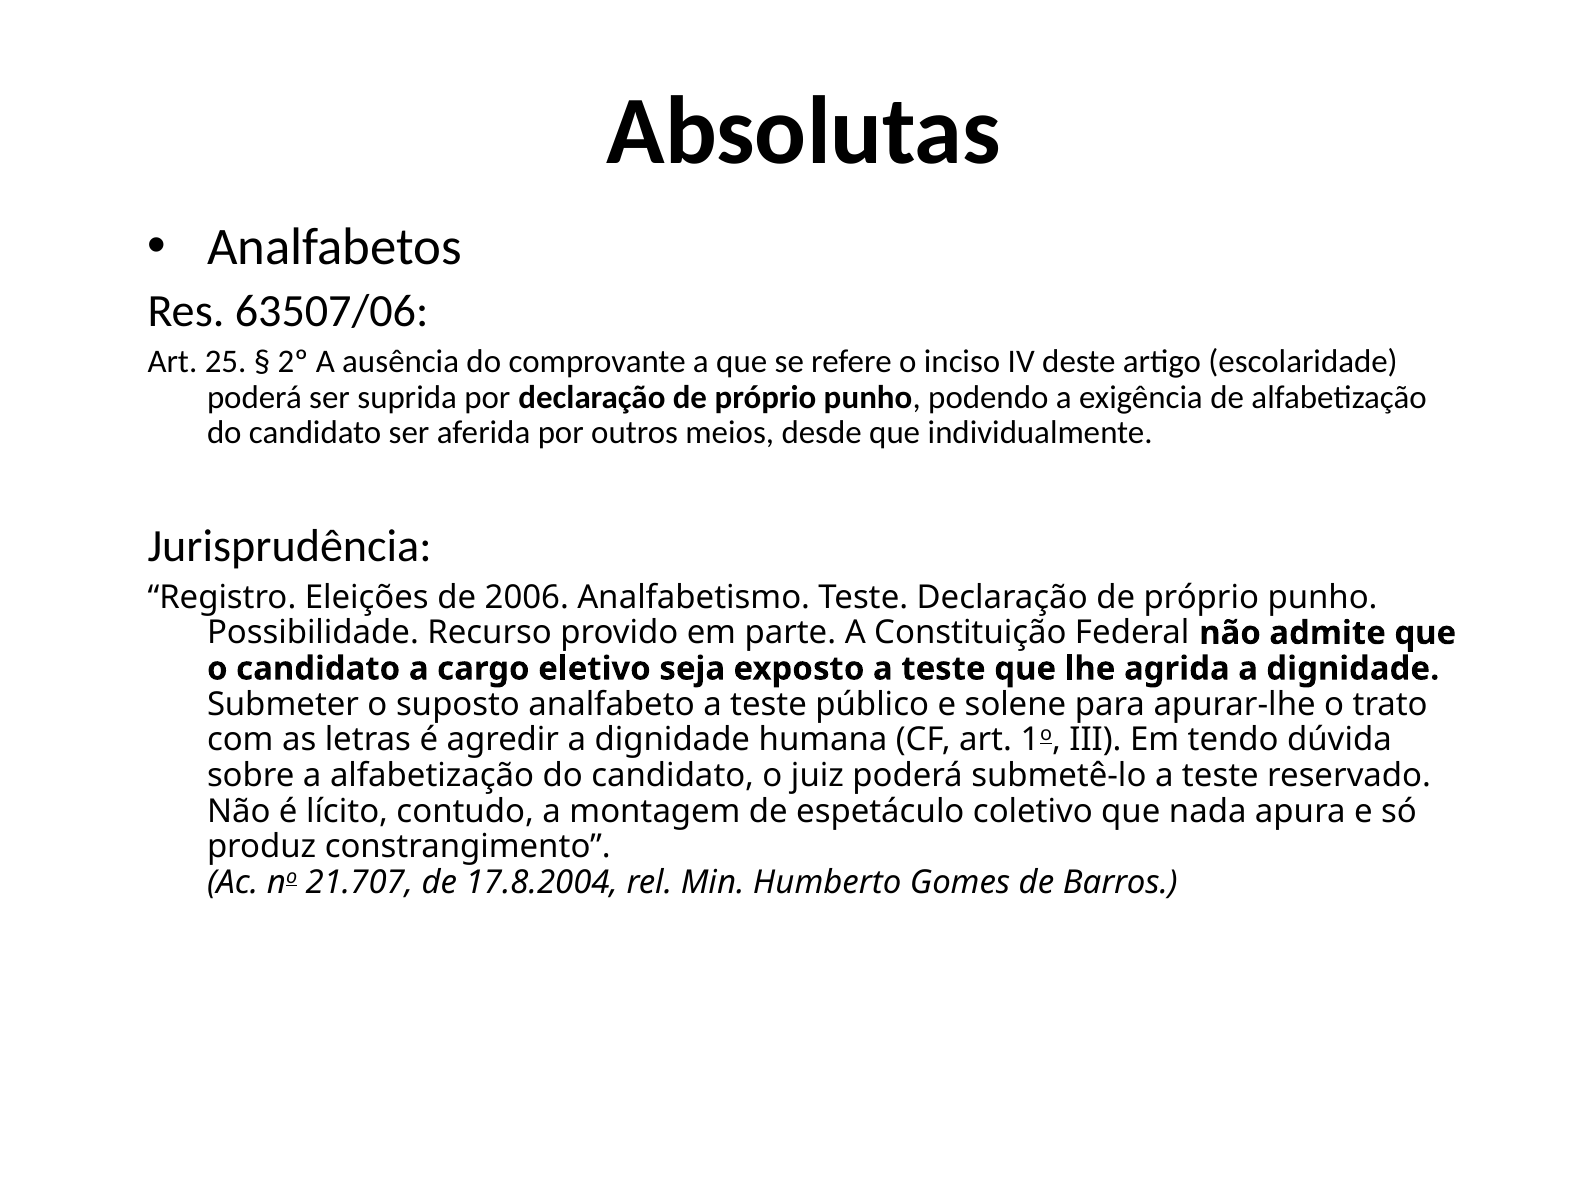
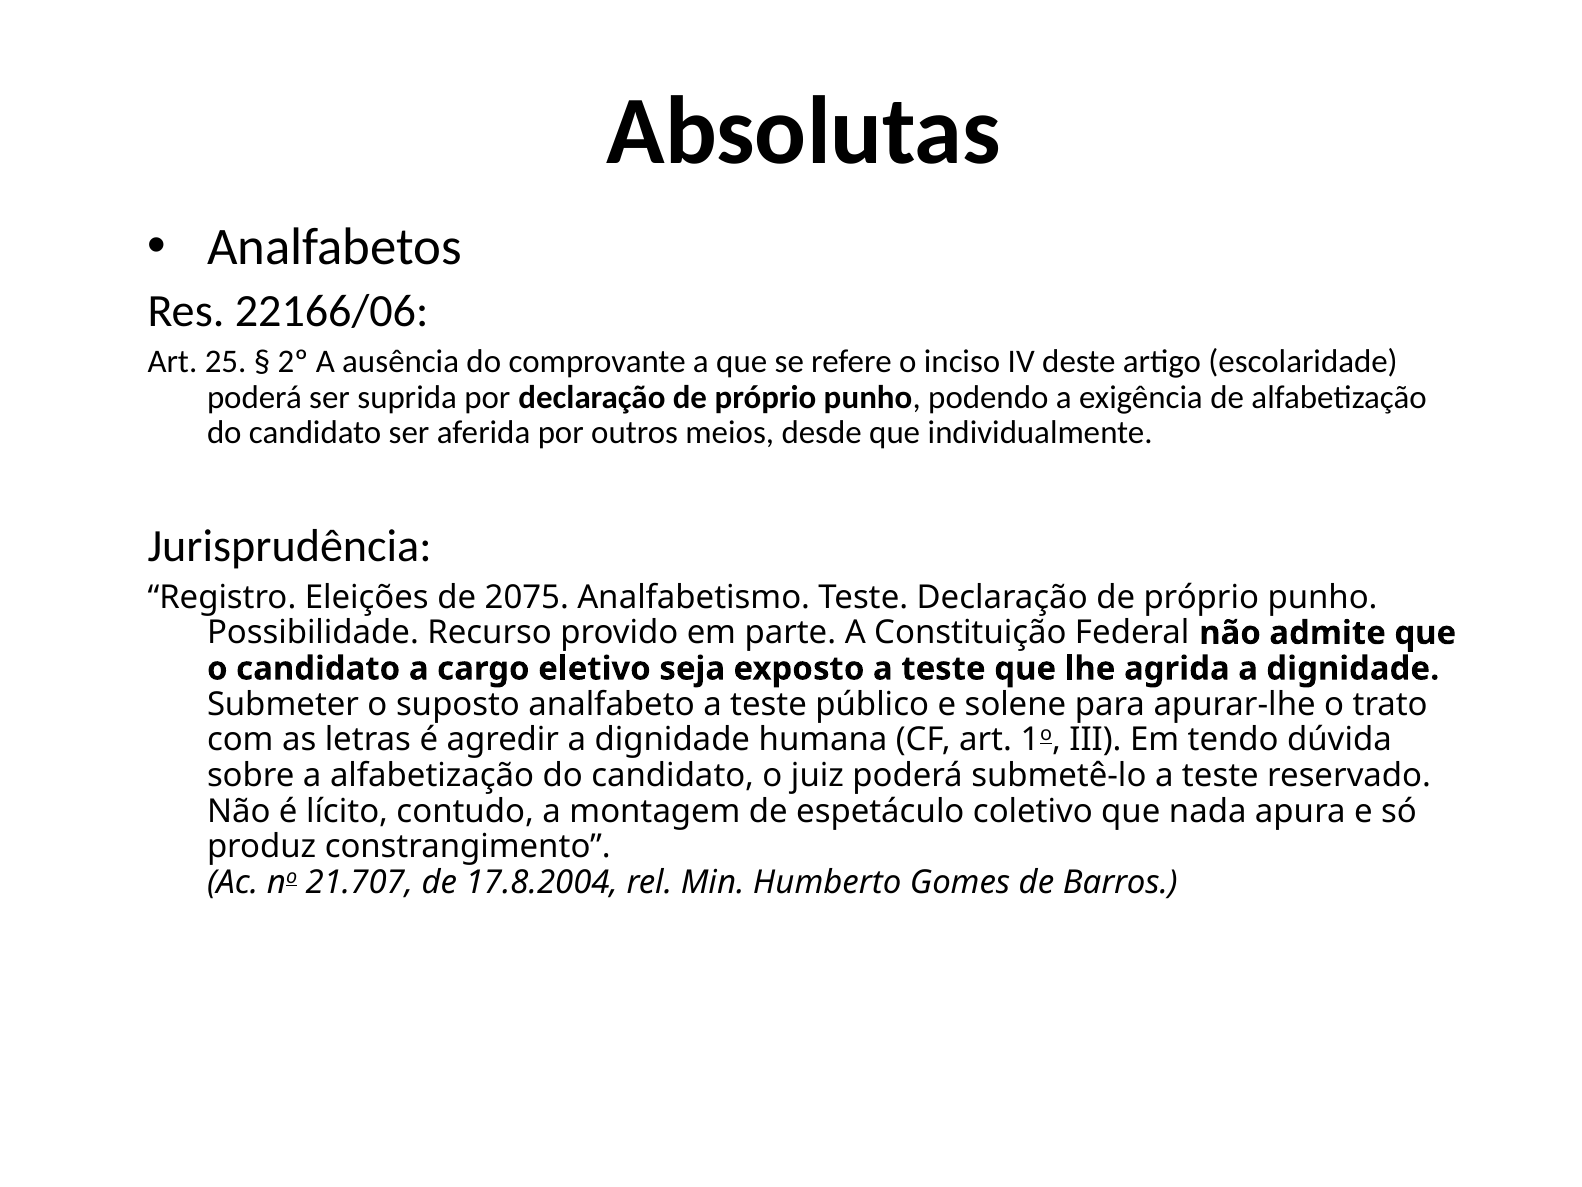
63507/06: 63507/06 -> 22166/06 (332, 311)
2006: 2006 -> 2075 (527, 597)
